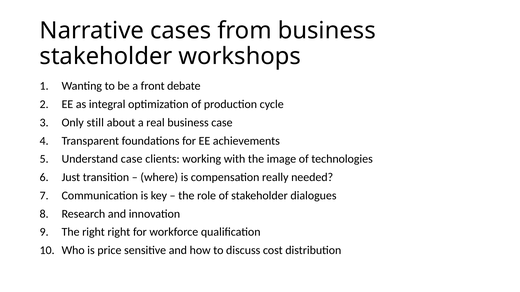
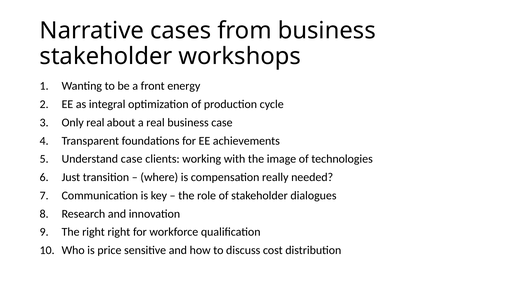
debate: debate -> energy (184, 86)
Only still: still -> real (95, 123)
